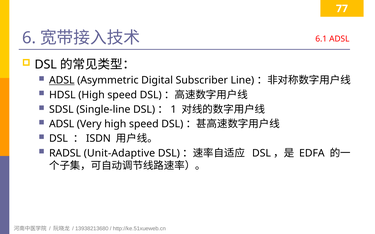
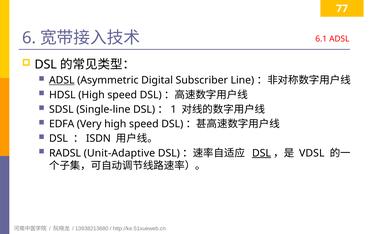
ADSL: ADSL -> EDFA (62, 124)
DSL underline: none -> present (262, 153)
EDFA: EDFA -> VDSL (312, 153)
